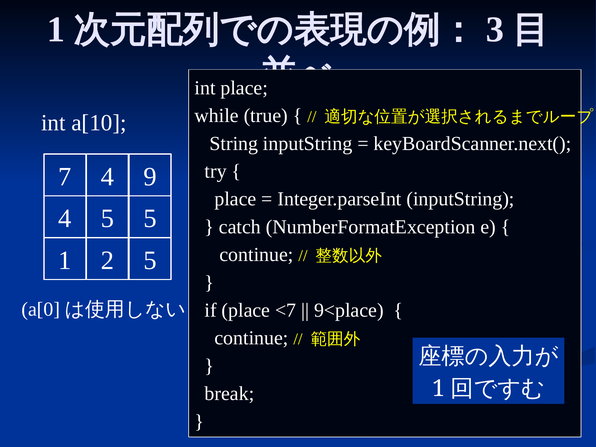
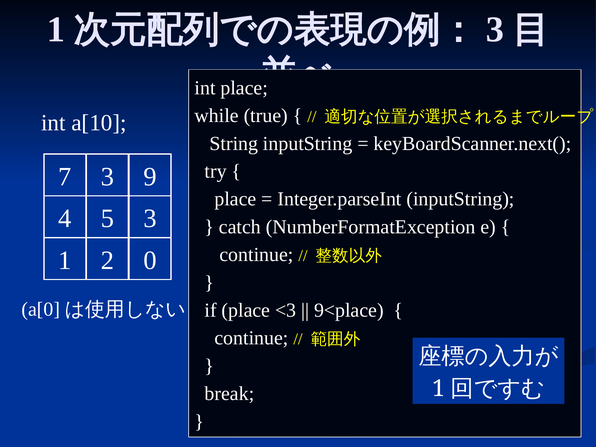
7 4: 4 -> 3 (107, 177)
5 5: 5 -> 3 (150, 219)
2 5: 5 -> 0 (150, 260)
<7: <7 -> <3 (286, 310)
